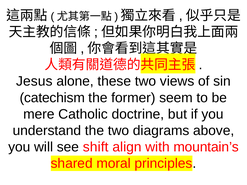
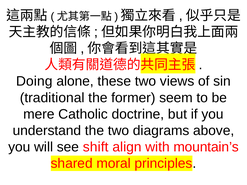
Jesus: Jesus -> Doing (34, 81)
catechism: catechism -> traditional (52, 98)
